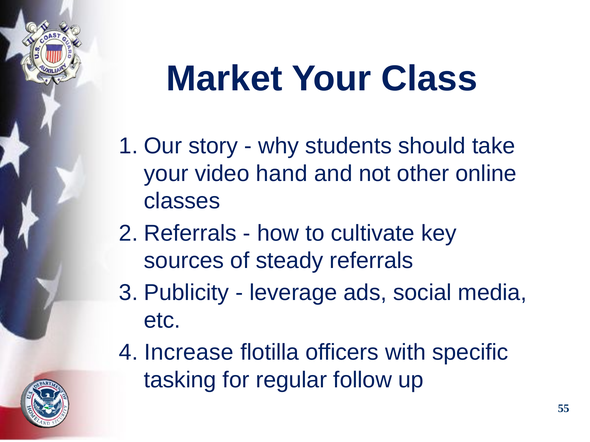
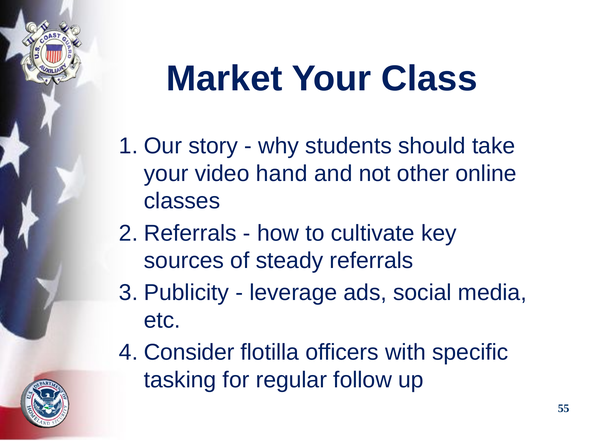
Increase: Increase -> Consider (189, 353)
